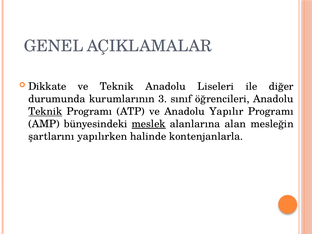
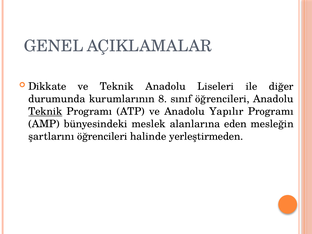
3: 3 -> 8 (163, 99)
meslek underline: present -> none (149, 124)
alan: alan -> eden (235, 124)
şartlarını yapılırken: yapılırken -> öğrencileri (102, 136)
kontenjanlarla: kontenjanlarla -> yerleştirmeden (206, 136)
